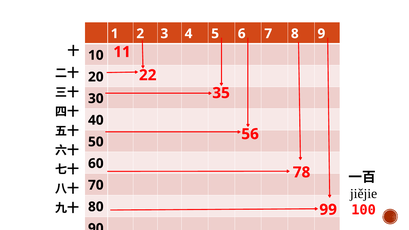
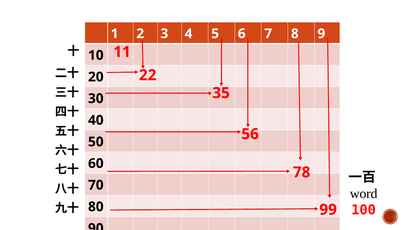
jiějie: jiějie -> word (364, 194)
